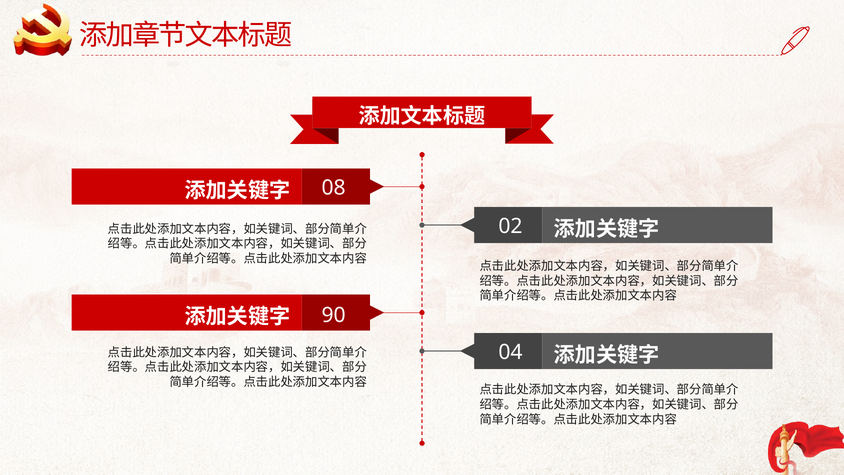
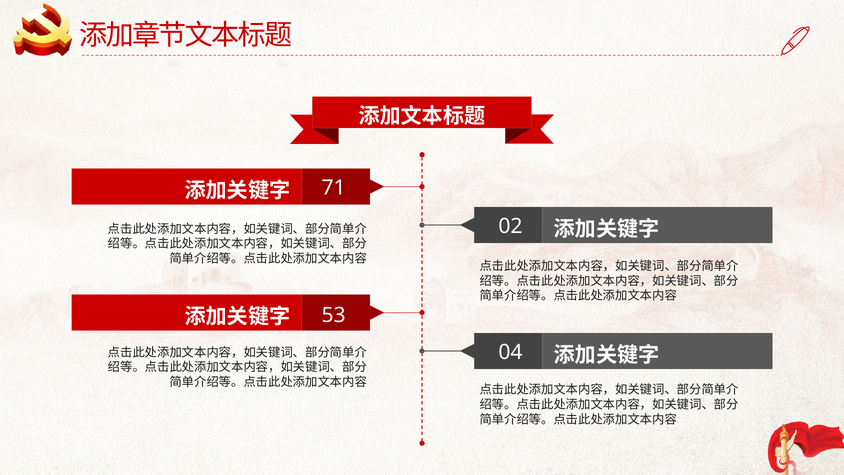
08: 08 -> 71 (334, 188)
90: 90 -> 53 (334, 315)
